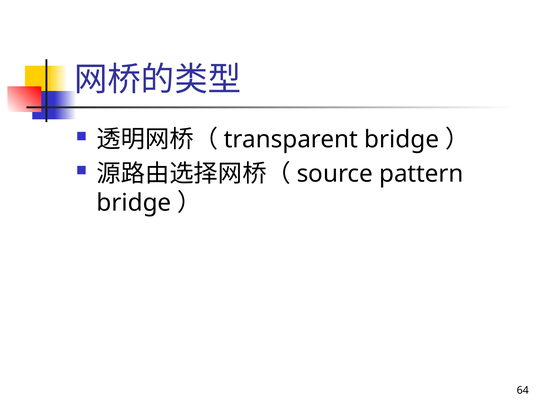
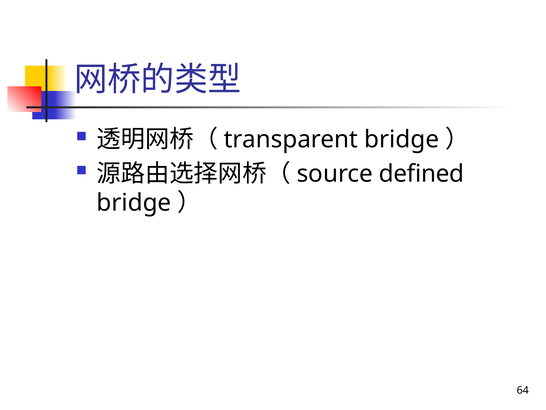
pattern: pattern -> defined (421, 173)
